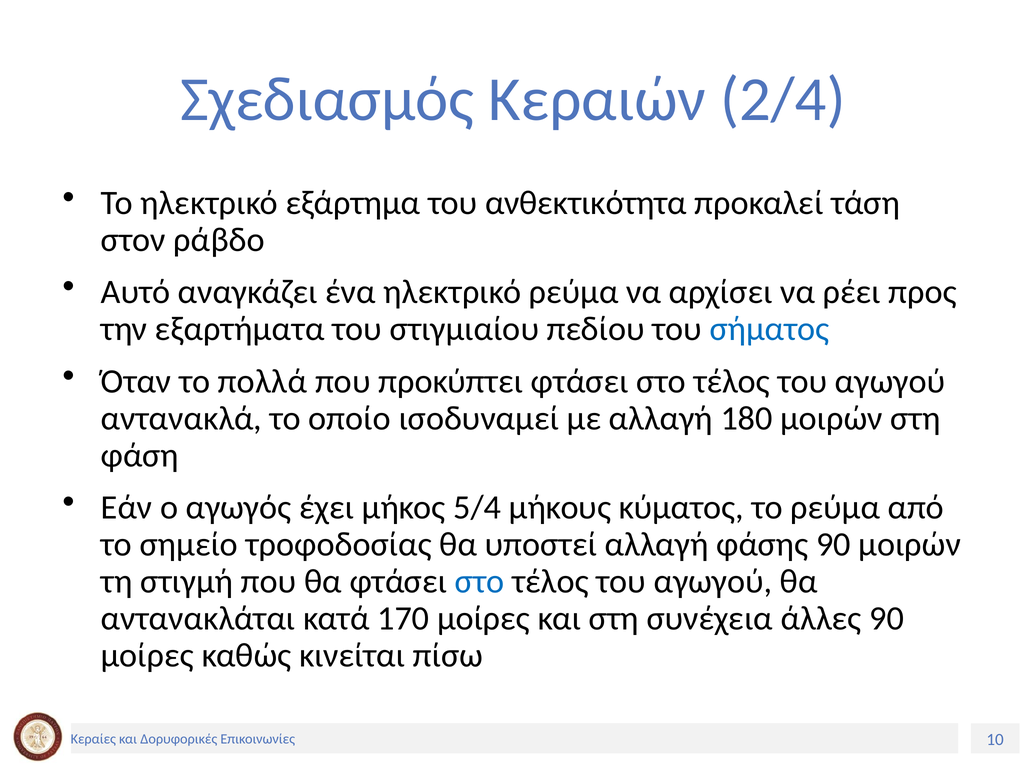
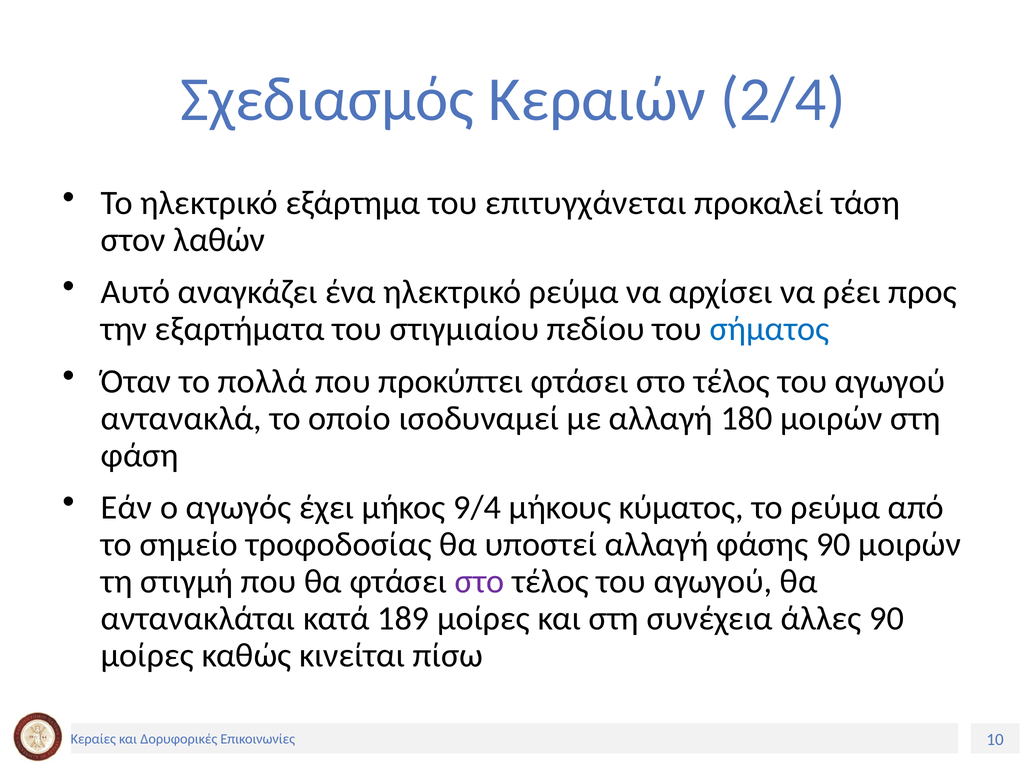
ανθεκτικότητα: ανθεκτικότητα -> επιτυγχάνεται (586, 203)
ράβδο: ράβδο -> λαθών (219, 240)
5/4: 5/4 -> 9/4 (477, 508)
στο colour: blue -> purple (480, 582)
170: 170 -> 189 (403, 619)
